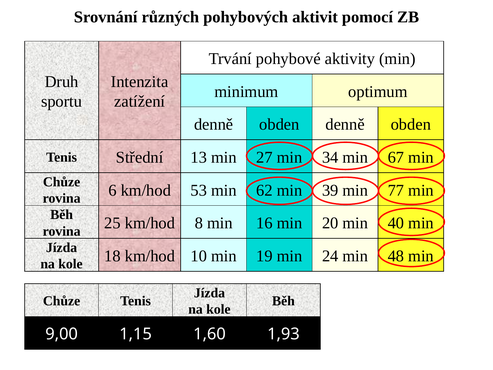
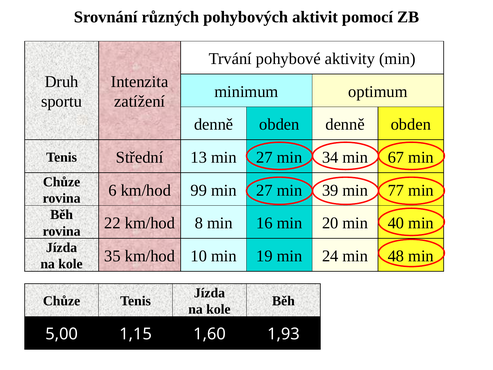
53: 53 -> 99 (199, 190)
min 62: 62 -> 27 (265, 190)
25: 25 -> 22 (113, 223)
18: 18 -> 35 (113, 256)
9,00: 9,00 -> 5,00 (62, 334)
